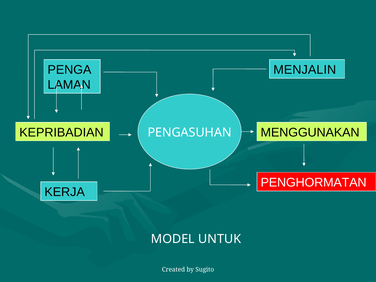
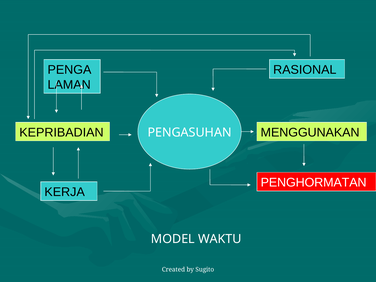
MENJALIN: MENJALIN -> RASIONAL (305, 70)
UNTUK: UNTUK -> WAKTU (220, 239)
